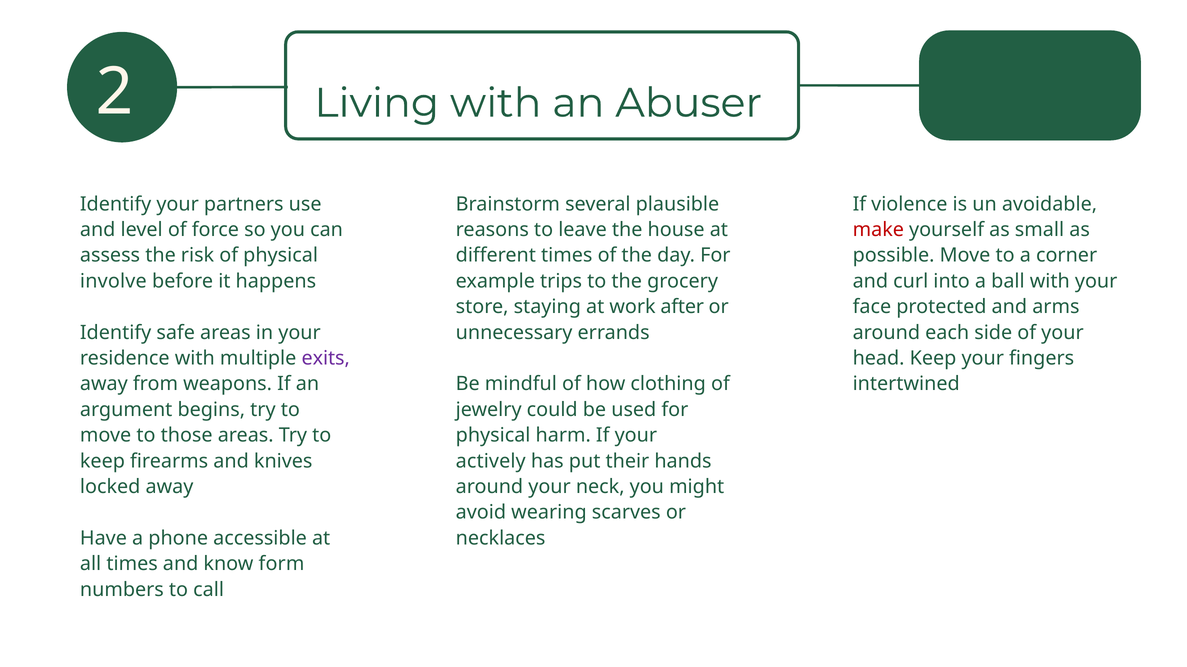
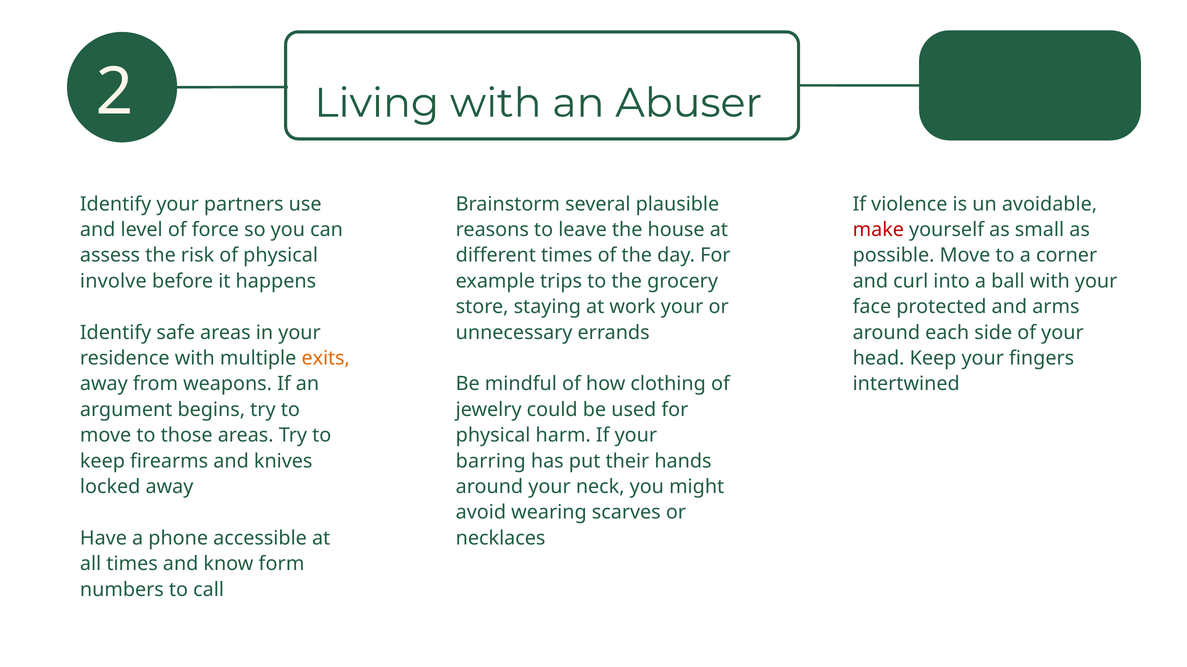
work after: after -> your (682, 307)
exits colour: purple -> orange (326, 359)
actively: actively -> barring (491, 461)
